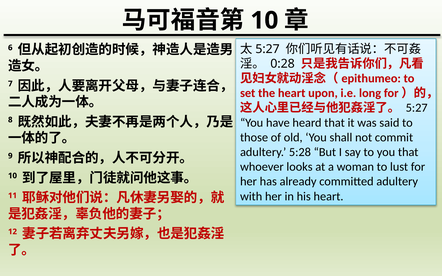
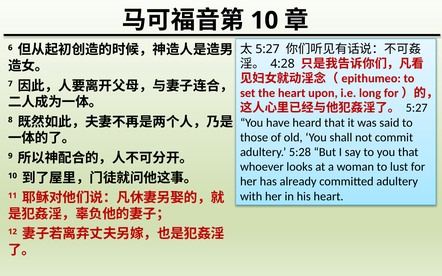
0:28: 0:28 -> 4:28 (283, 64)
